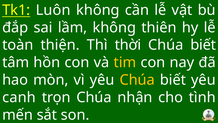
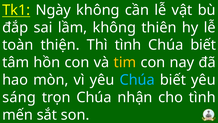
Luôn: Luôn -> Ngày (53, 10)
Thì thời: thời -> tình (128, 45)
Chúa colour: yellow -> light blue (137, 80)
canh: canh -> sáng (19, 97)
